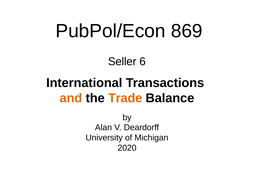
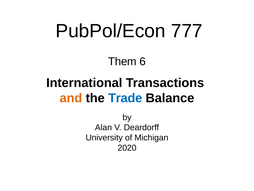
869: 869 -> 777 (187, 31)
Seller: Seller -> Them (122, 61)
Trade colour: orange -> blue (125, 98)
